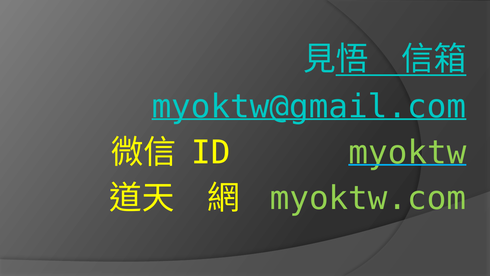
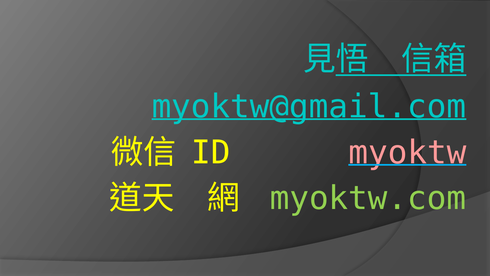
myoktw colour: light green -> pink (407, 152)
